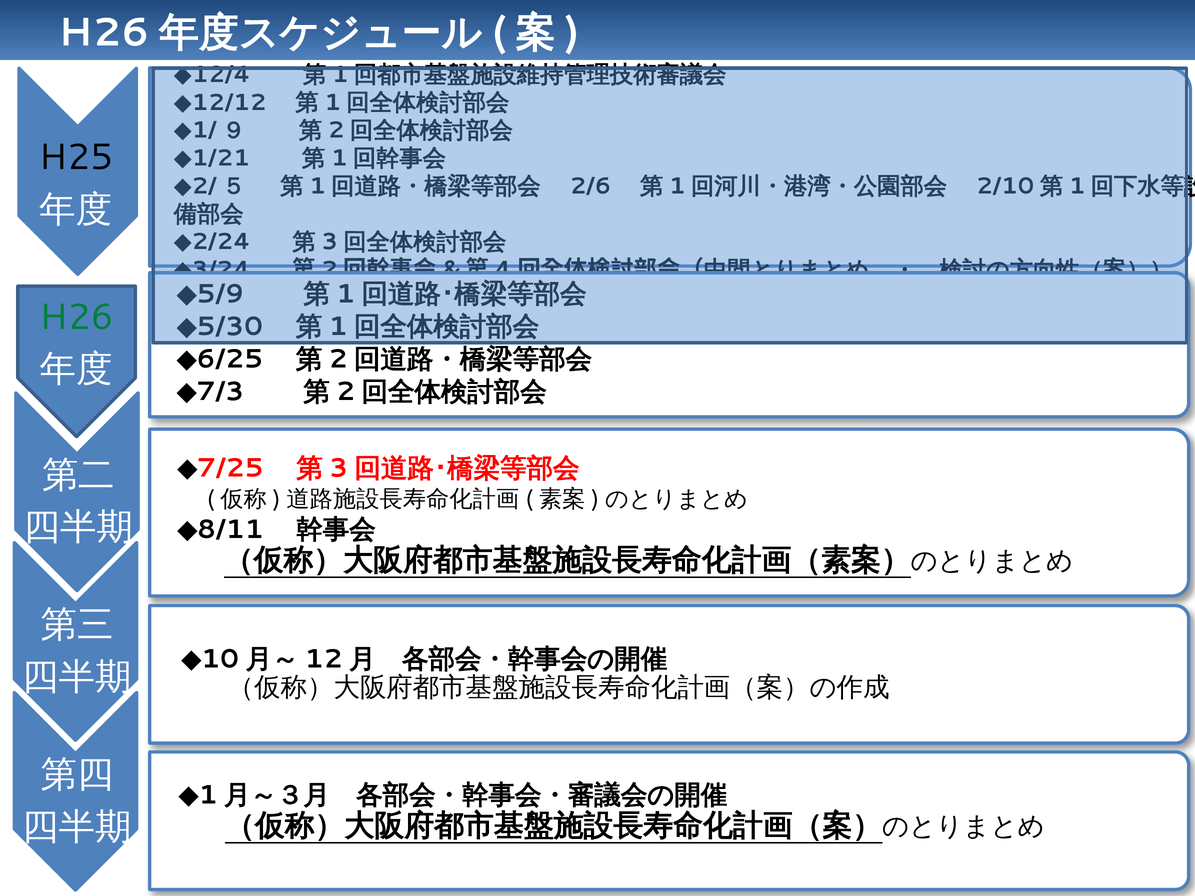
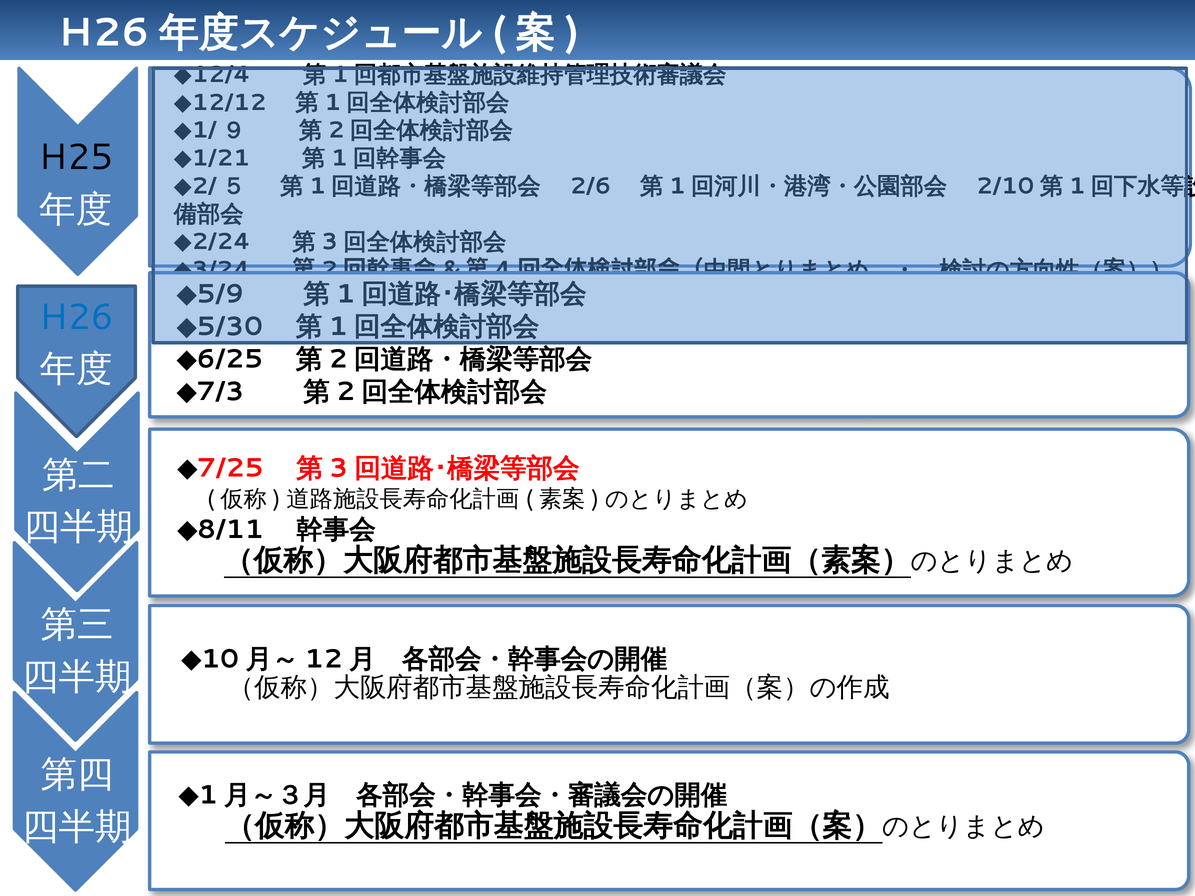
H26 colour: green -> blue (76, 317)
